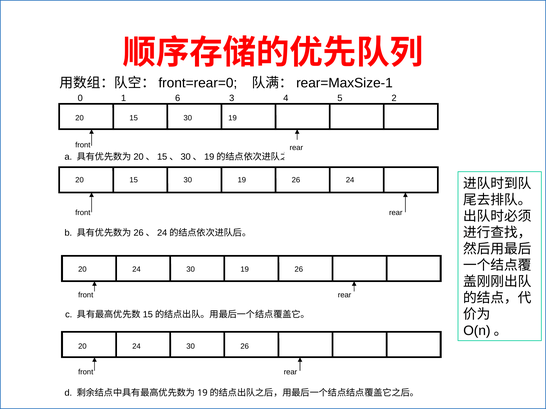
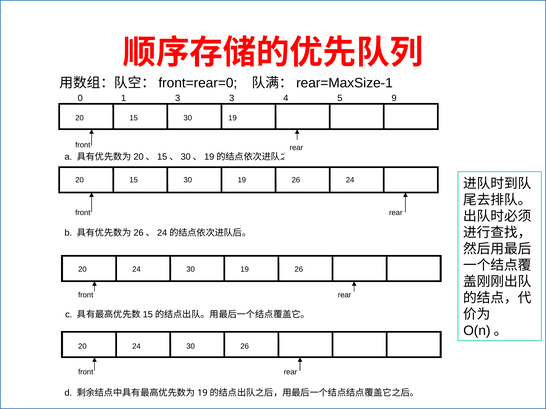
1 6: 6 -> 3 (178, 98)
2: 2 -> 9 (394, 98)
